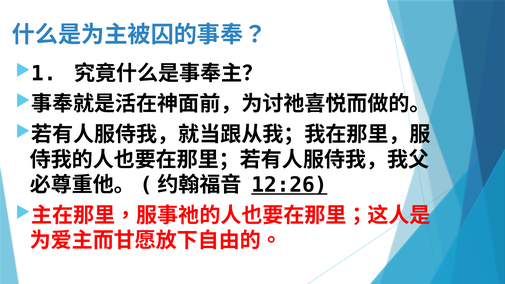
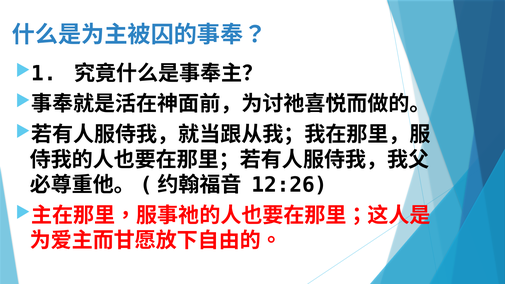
12:26 underline: present -> none (289, 185)
